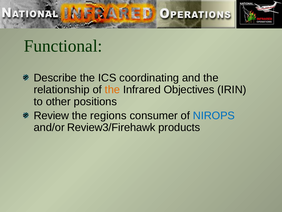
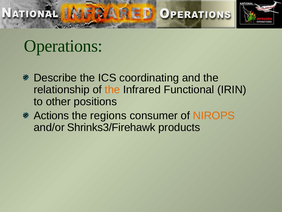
Functional: Functional -> Operations (63, 46)
Objectives: Objectives -> Functional (189, 90)
Review: Review -> Actions (51, 115)
NIROPS colour: blue -> orange (214, 115)
Review3/Firehawk: Review3/Firehawk -> Shrinks3/Firehawk (111, 127)
